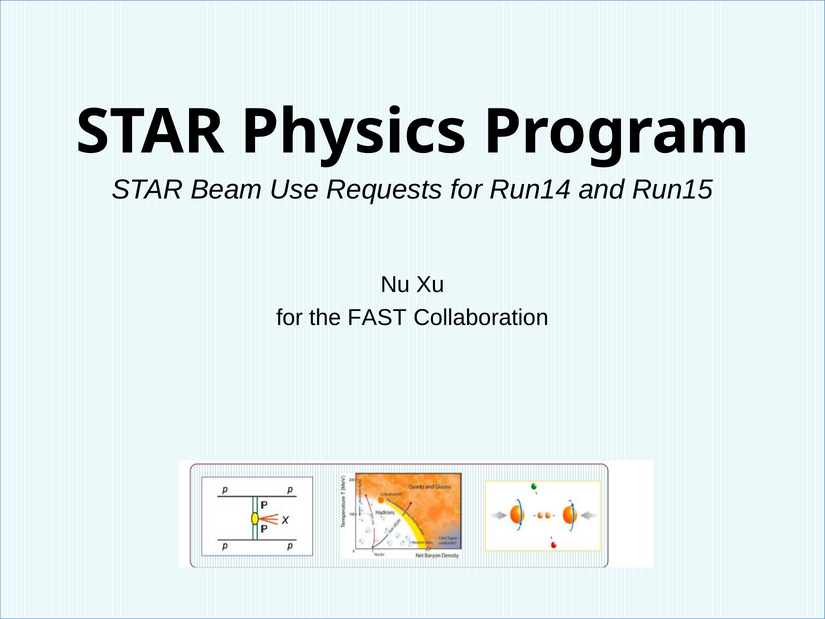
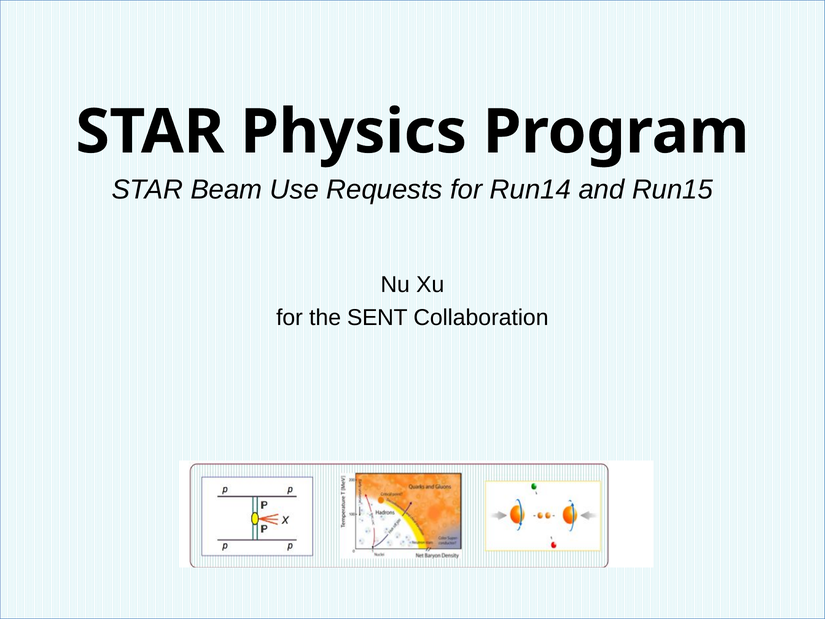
FAST: FAST -> SENT (377, 318)
